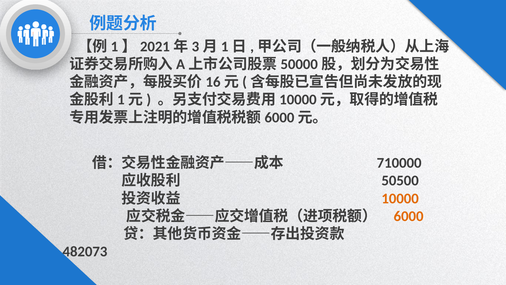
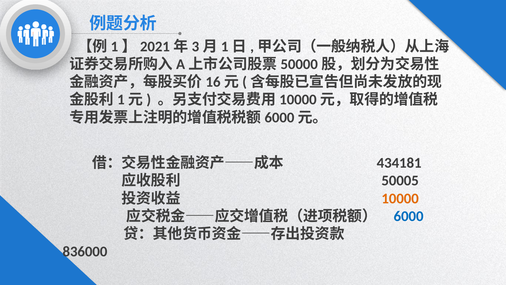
710000: 710000 -> 434181 (399, 163)
50500: 50500 -> 50005 (400, 180)
6000 colour: orange -> blue (409, 216)
482073: 482073 -> 836000 (85, 251)
